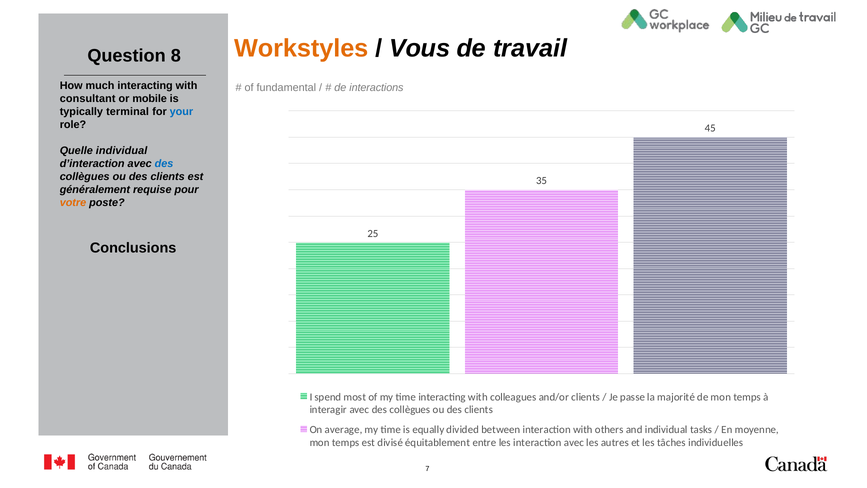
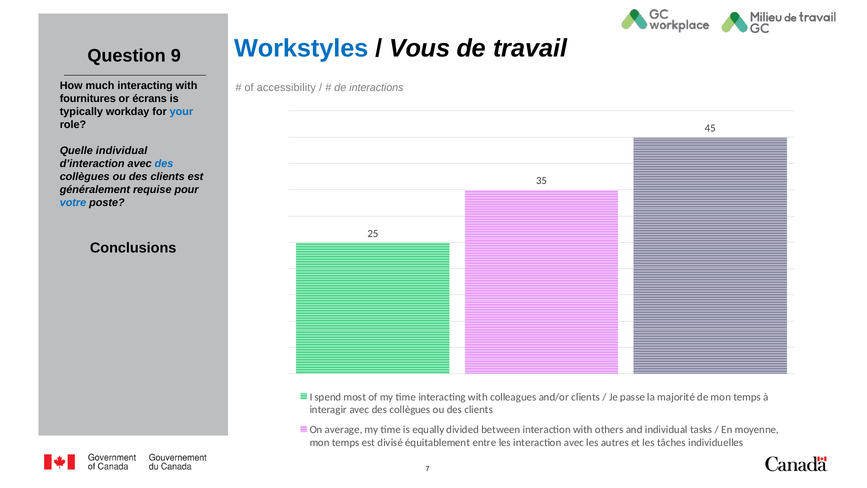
Workstyles colour: orange -> blue (301, 48)
8: 8 -> 9 (176, 56)
fundamental: fundamental -> accessibility (286, 88)
consultant: consultant -> fournitures (88, 98)
mobile: mobile -> écrans (150, 98)
terminal: terminal -> workday (128, 111)
votre colour: orange -> blue (73, 203)
